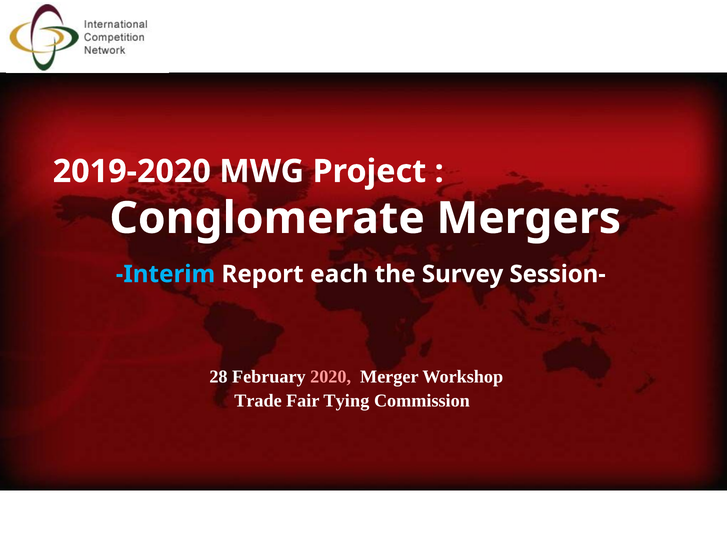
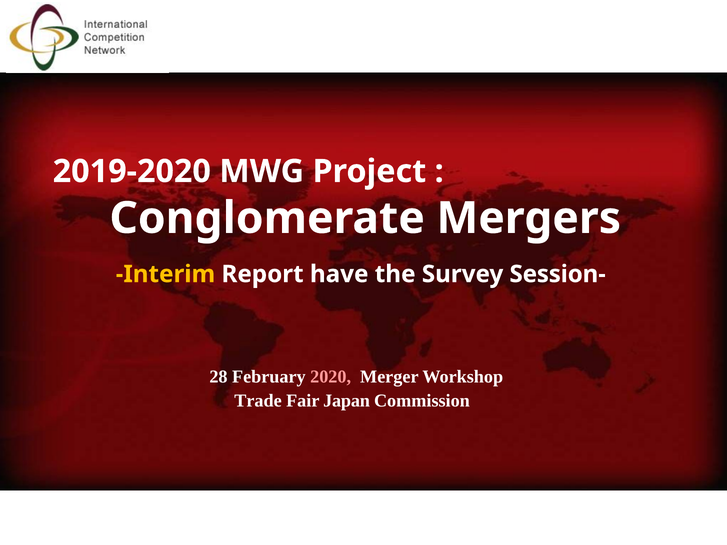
Interim colour: light blue -> yellow (165, 274)
each: each -> have (339, 274)
Tying: Tying -> Japan (347, 401)
